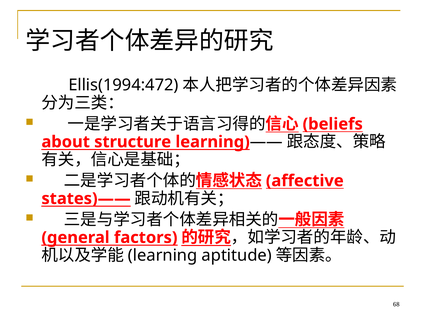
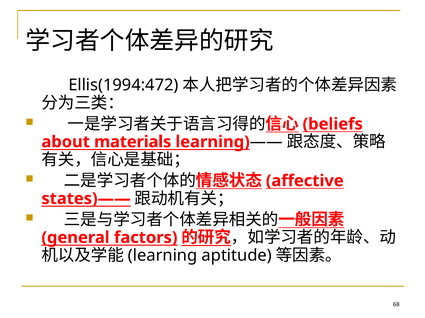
structure: structure -> materials (133, 142)
